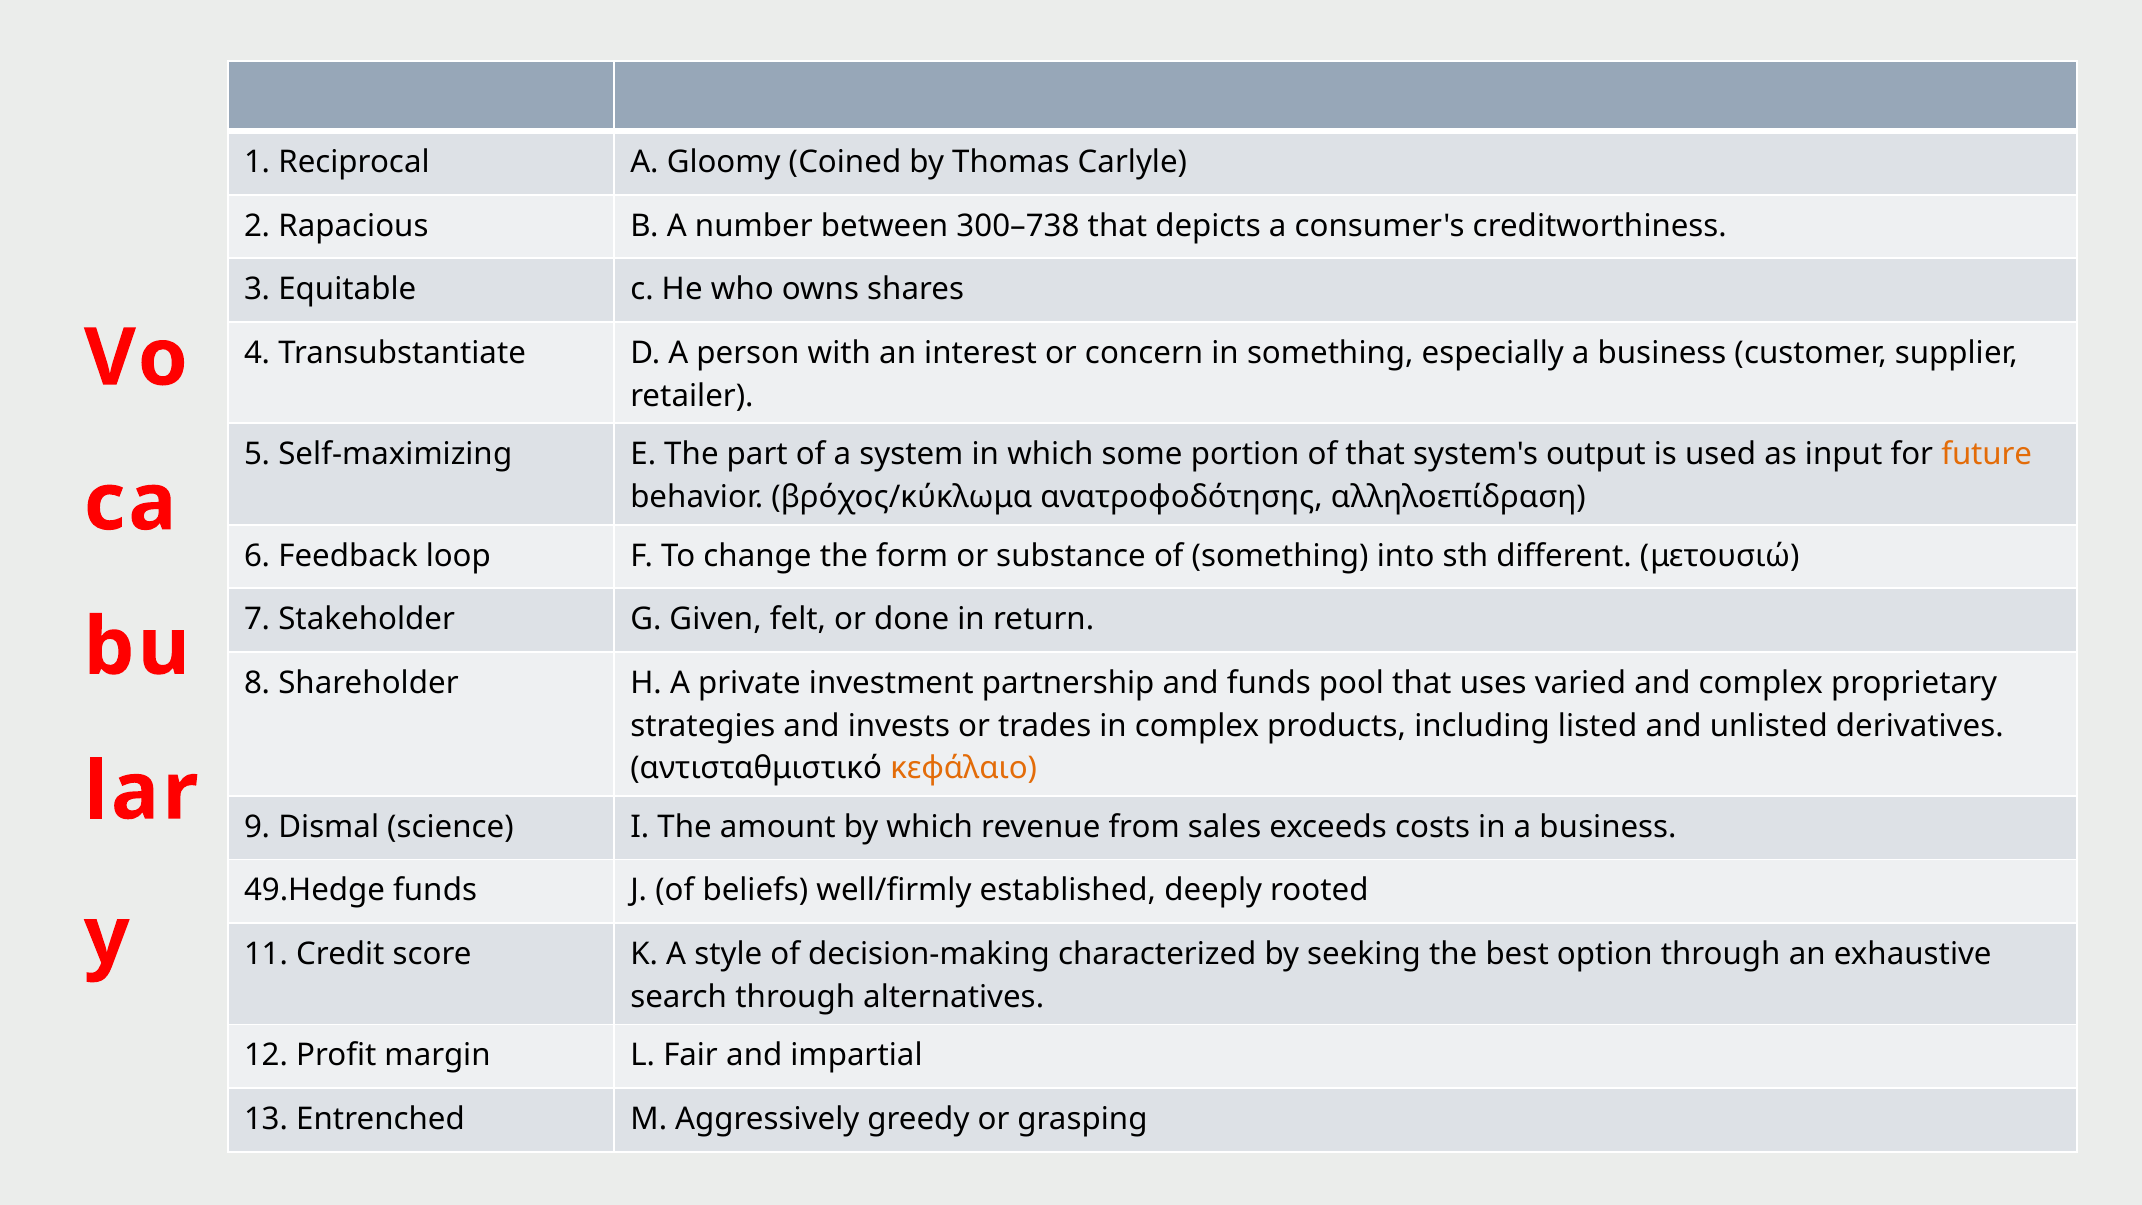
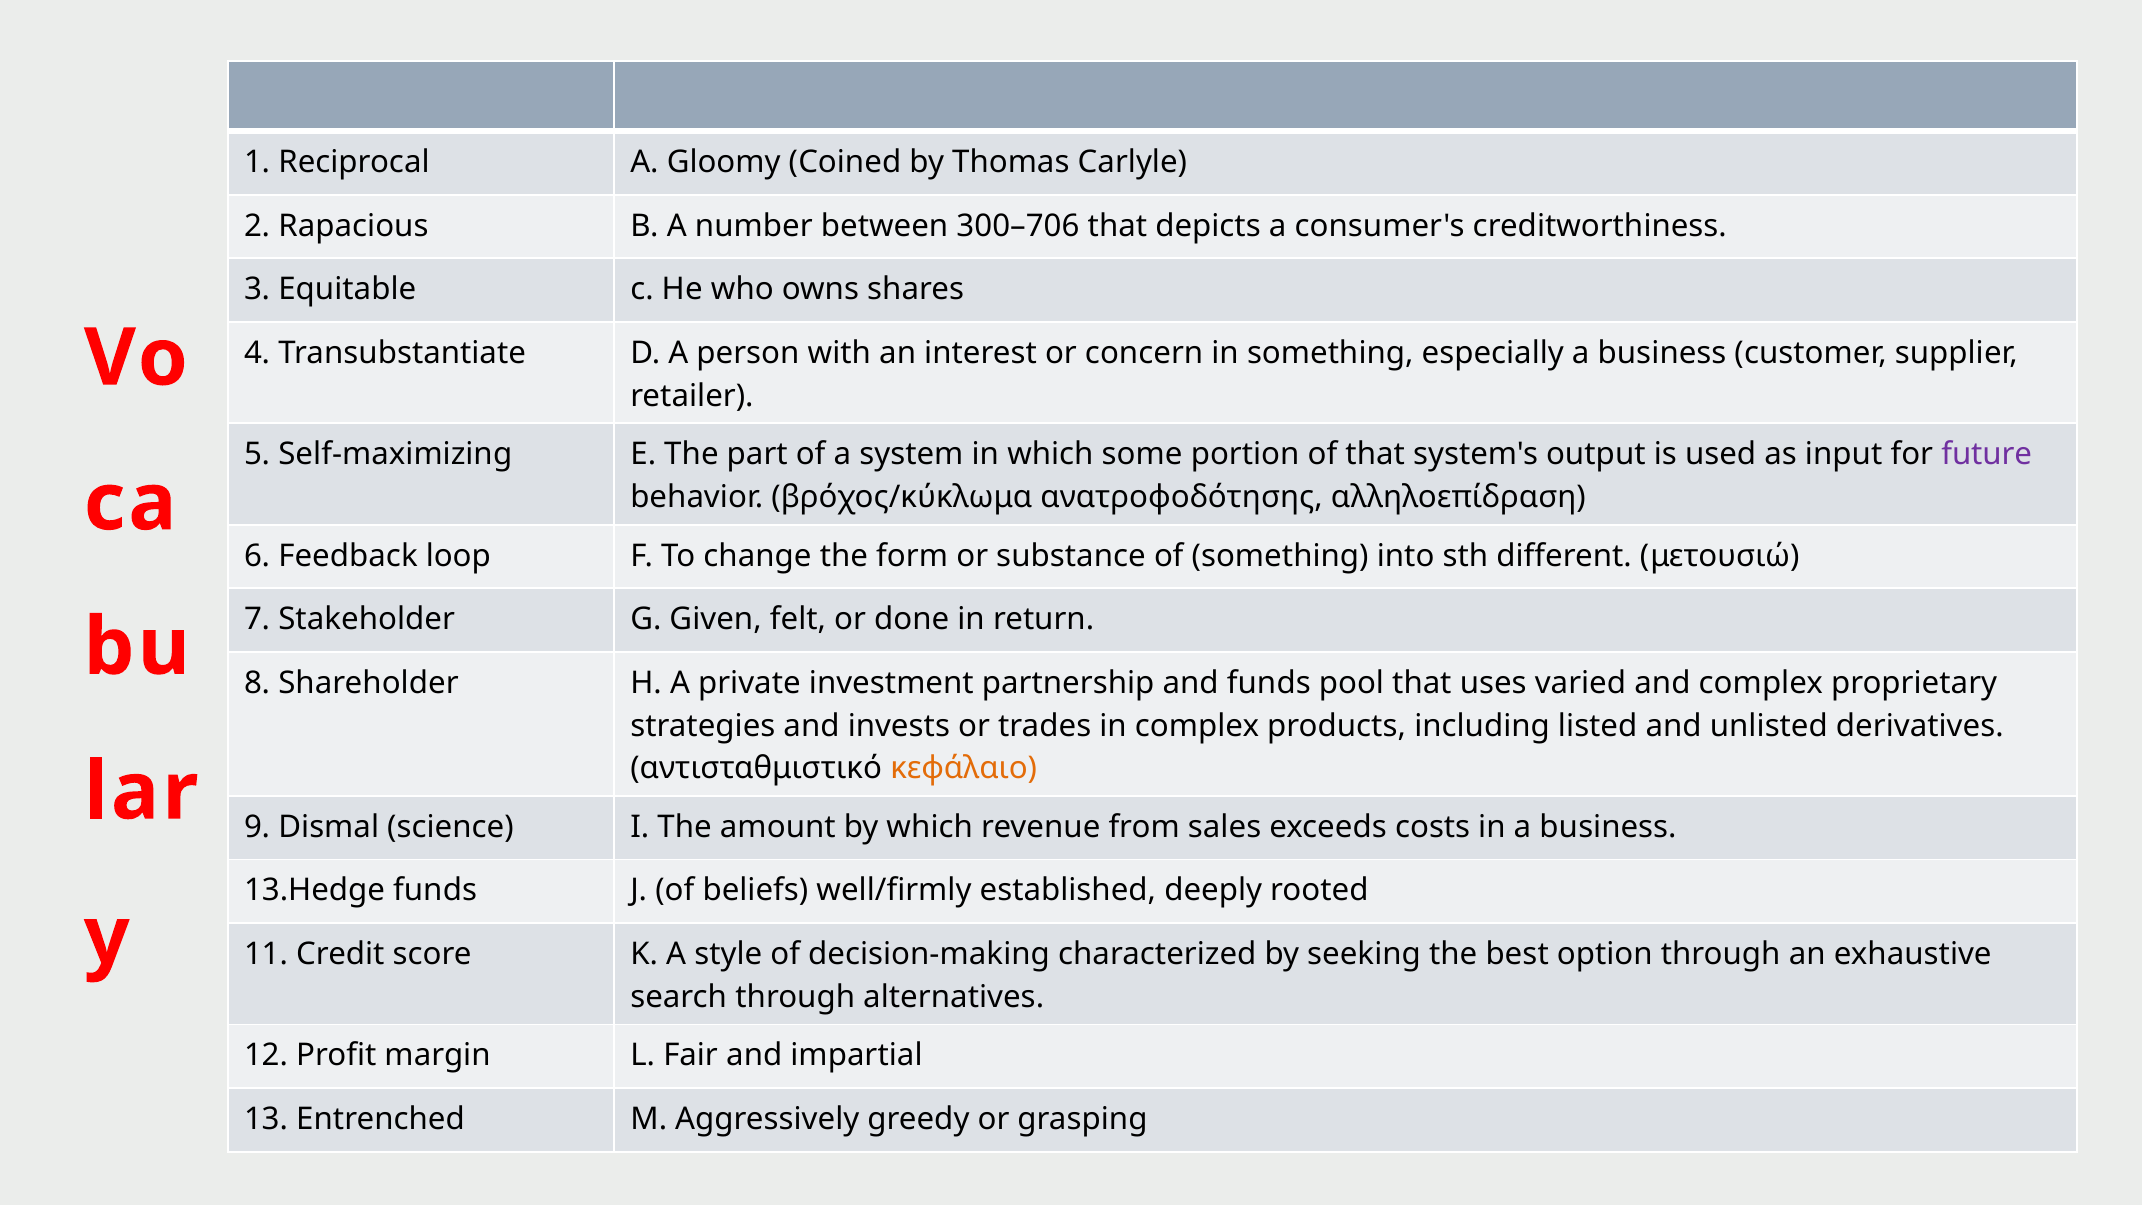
300–738: 300–738 -> 300–706 (1018, 226)
future colour: orange -> purple (1987, 454)
49.Hedge: 49.Hedge -> 13.Hedge (314, 891)
